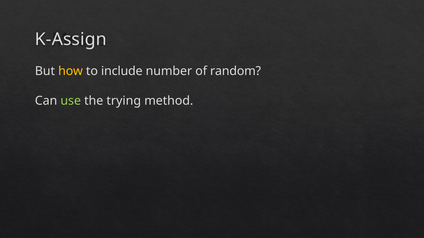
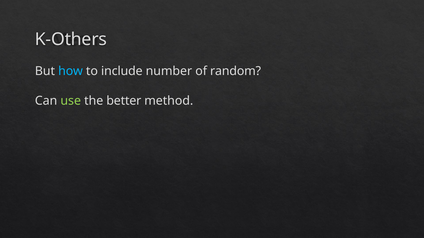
K-Assign: K-Assign -> K-Others (71, 39)
how colour: yellow -> light blue (71, 71)
trying: trying -> better (124, 101)
